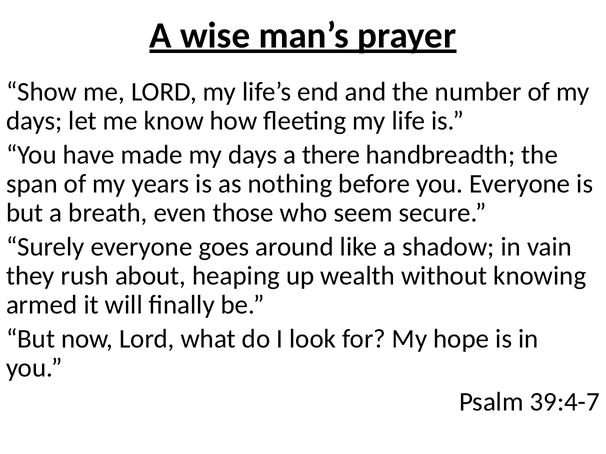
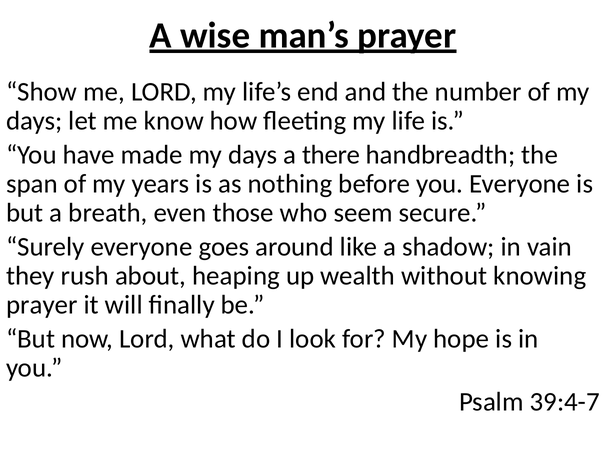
armed: armed -> prayer (42, 305)
